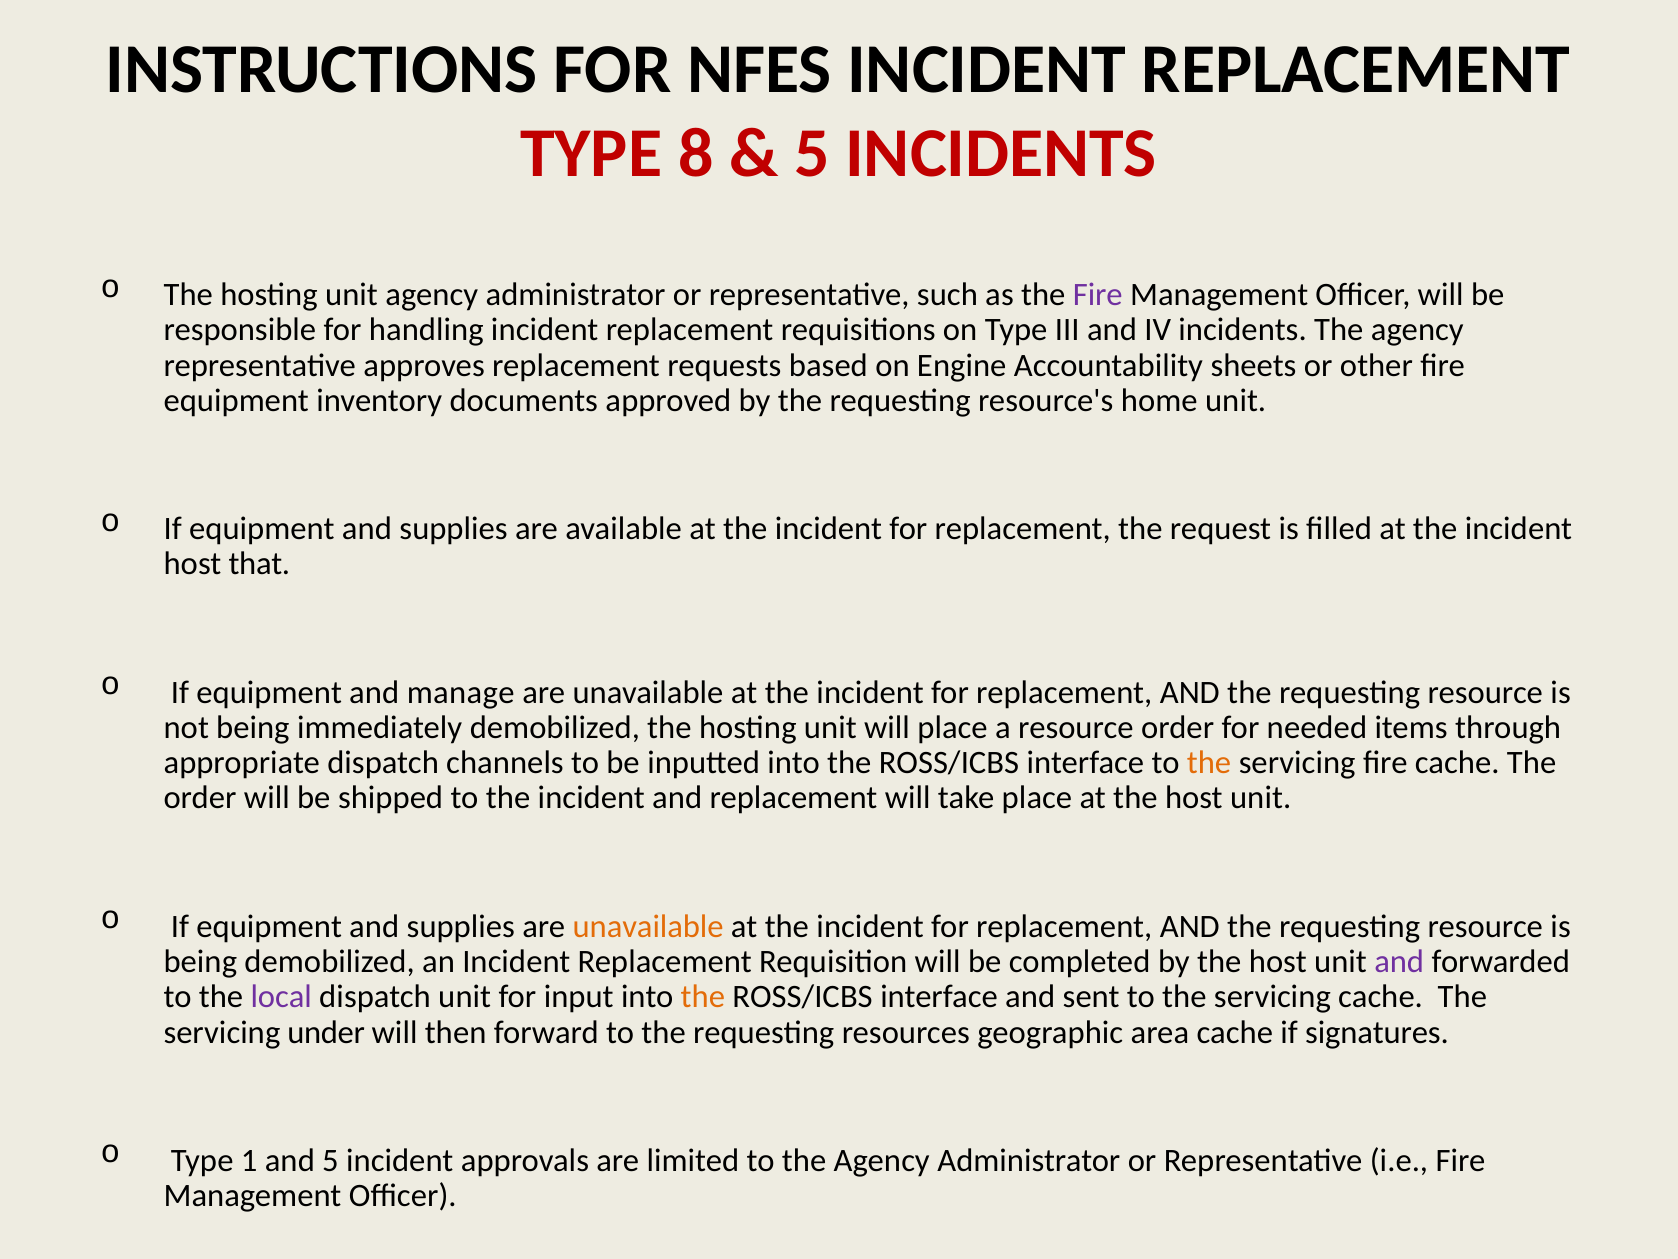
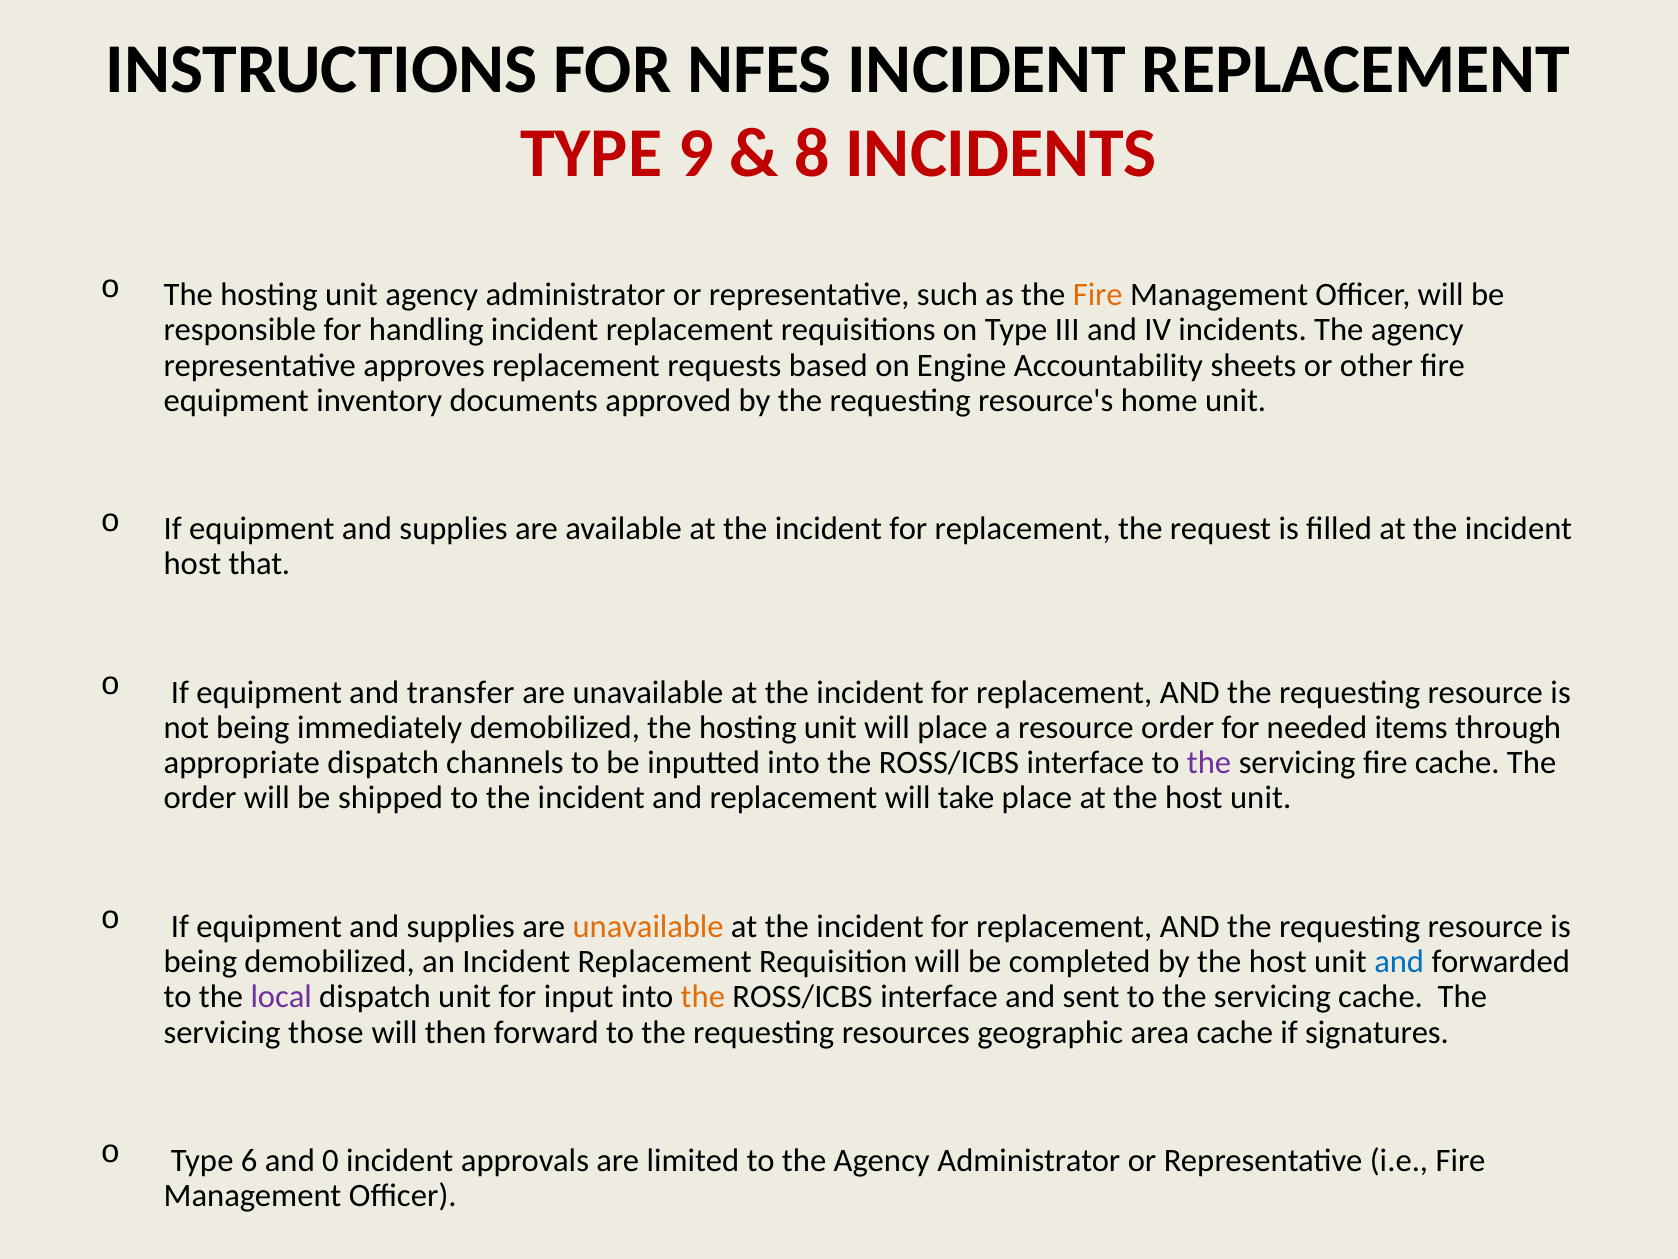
8: 8 -> 9 (696, 153)
5: 5 -> 8 (812, 153)
Fire colour: purple -> orange (1098, 295)
manage: manage -> transfer (461, 692)
the colour: orange -> purple (1209, 763)
and colour: purple -> blue (1399, 961)
under: under -> those (326, 1032)
1: 1 -> 6 (249, 1160)
and 5: 5 -> 0 (330, 1160)
